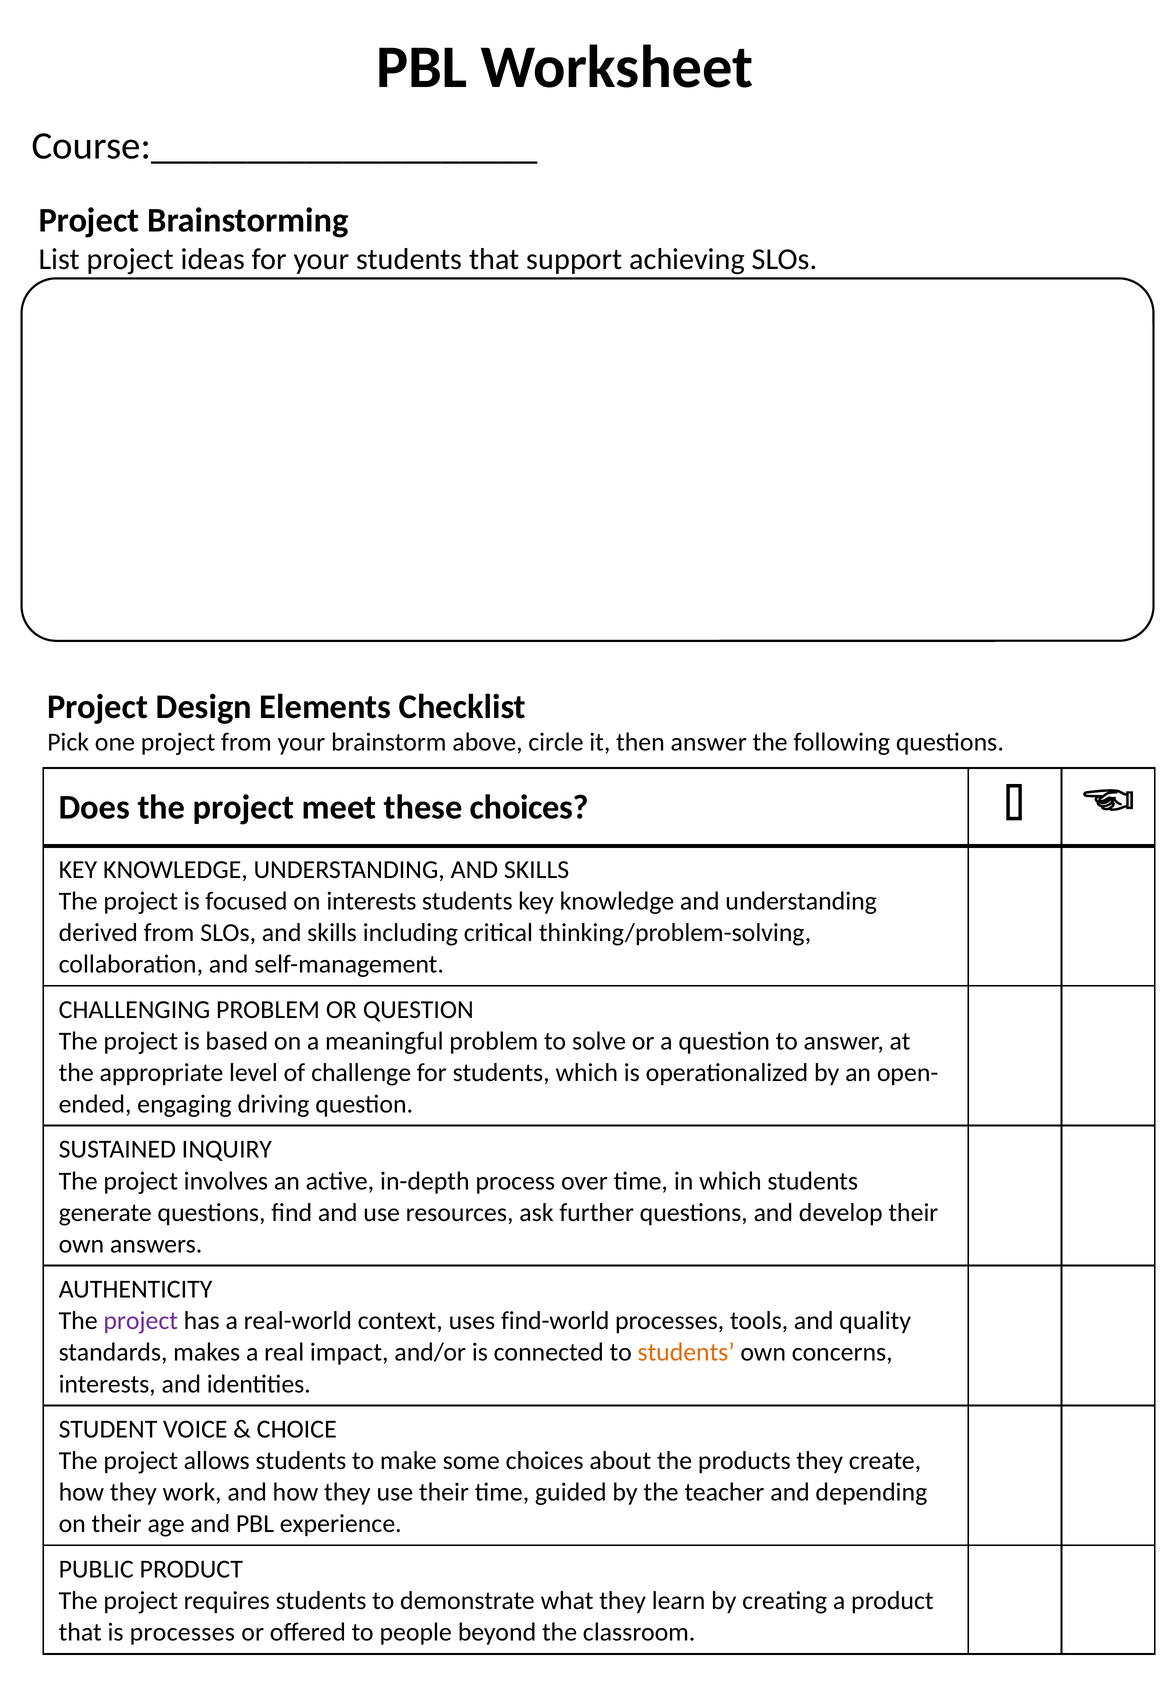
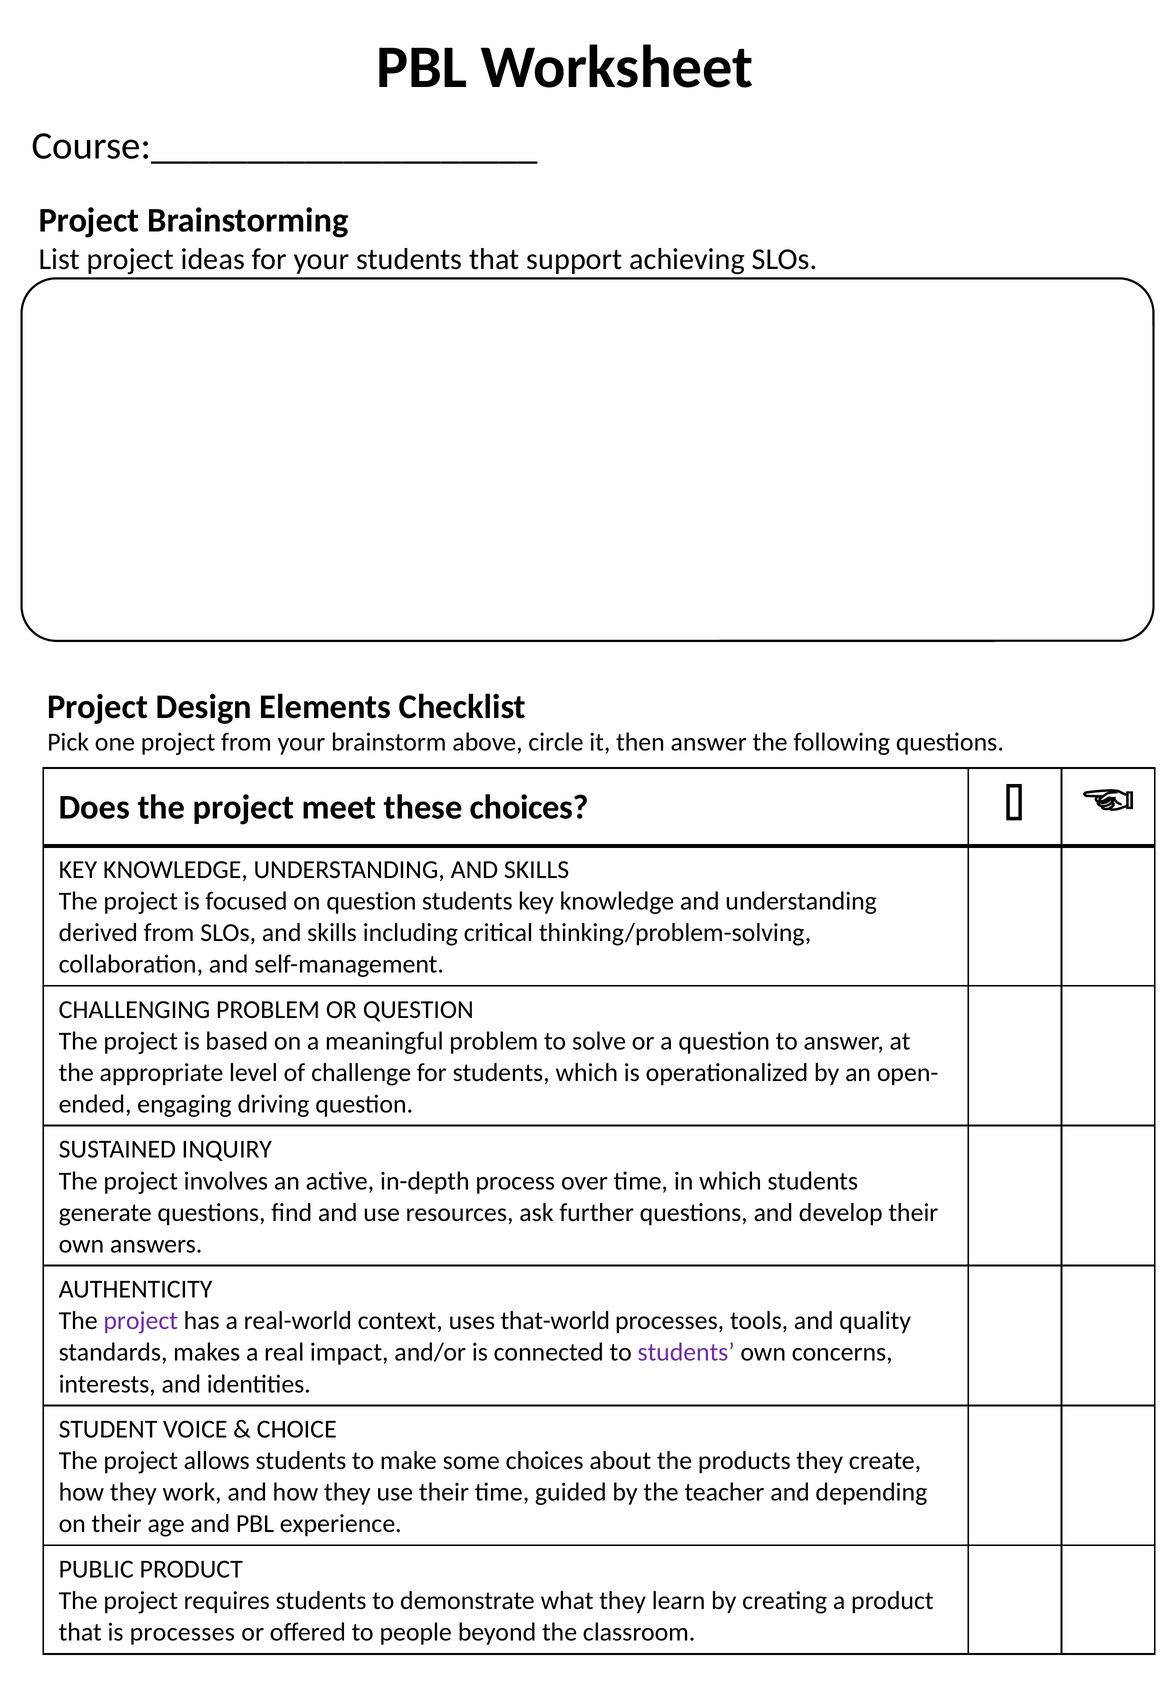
on interests: interests -> question (371, 901)
find-world: find-world -> that-world (555, 1321)
students colour: orange -> purple (686, 1352)
